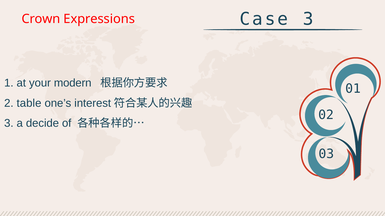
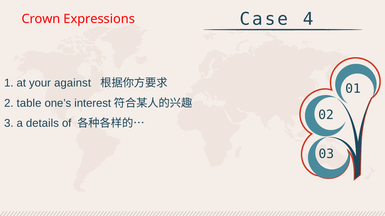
Case 3: 3 -> 4 (308, 19)
modern: modern -> against (73, 83)
decide: decide -> details (42, 124)
